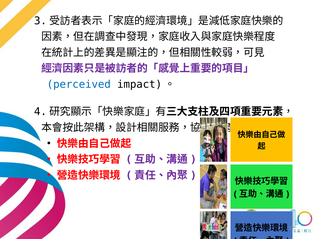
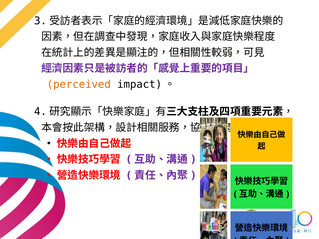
perceived colour: blue -> orange (79, 84)
